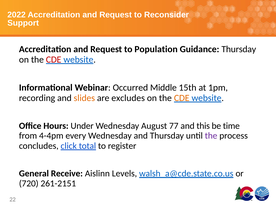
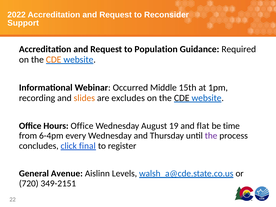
Guidance Thursday: Thursday -> Required (239, 49)
CDE colour: red -> orange (54, 60)
CDE colour: orange -> black (182, 98)
Hours Under: Under -> Office (82, 126)
77: 77 -> 19 (174, 126)
this: this -> flat (203, 126)
4-4pm: 4-4pm -> 6-4pm (51, 136)
total: total -> final (87, 146)
Receive: Receive -> Avenue (67, 174)
261-2151: 261-2151 -> 349-2151 (58, 183)
